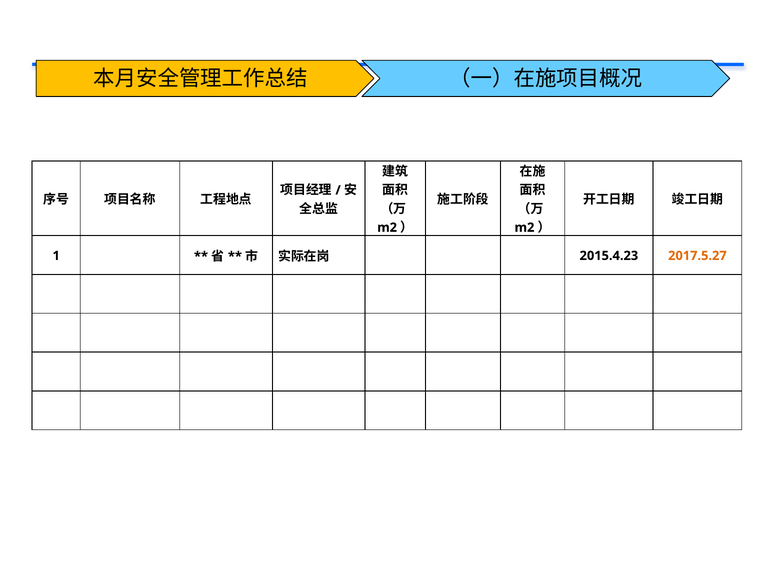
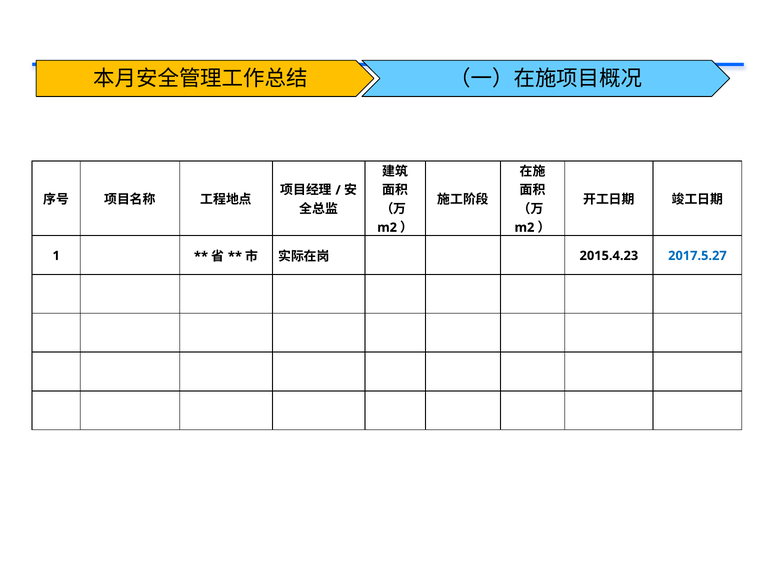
2017.5.27 colour: orange -> blue (697, 256)
